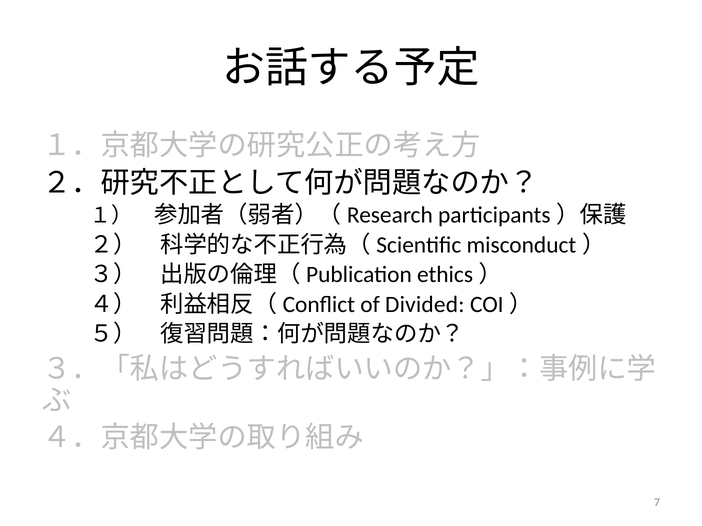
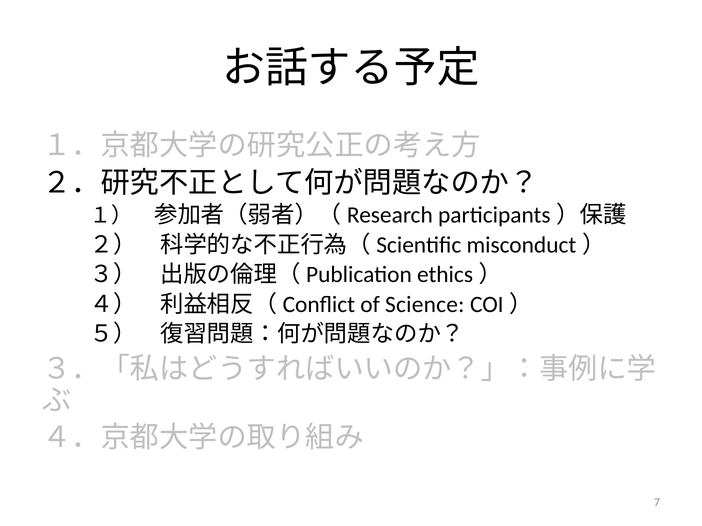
Divided: Divided -> Science (425, 305)
